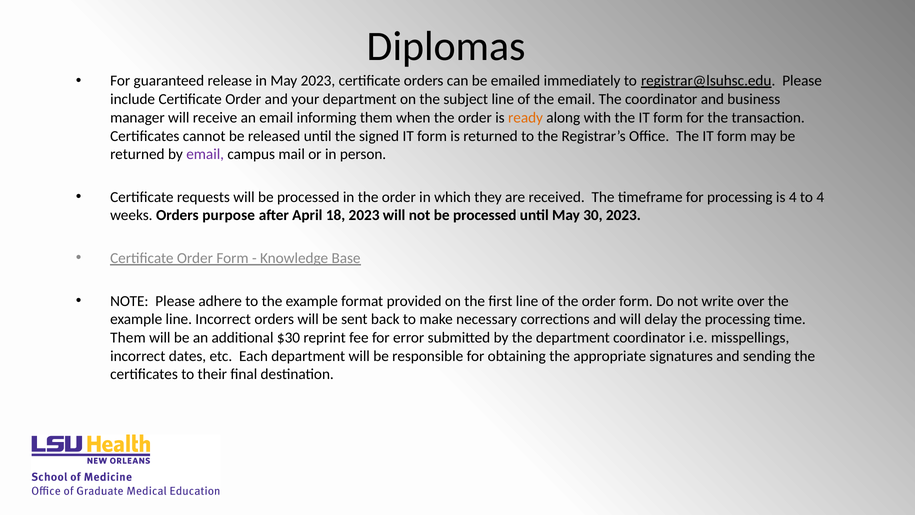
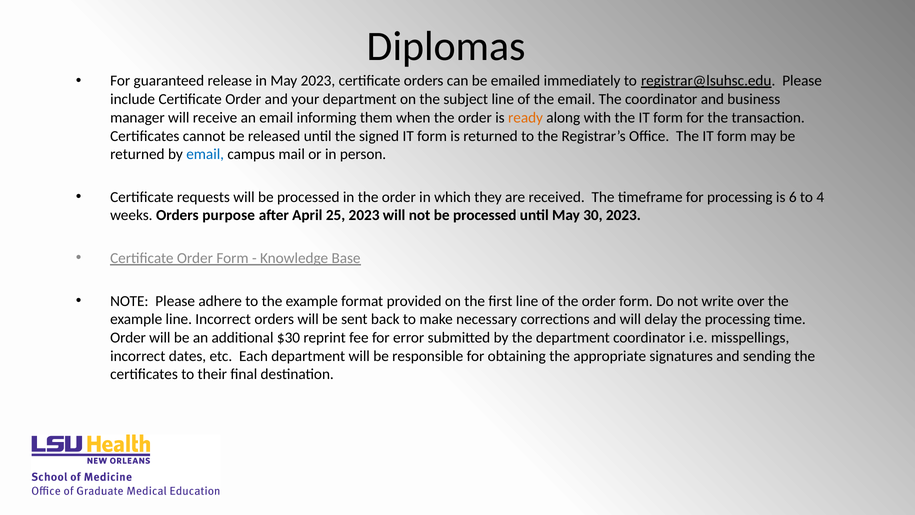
email colour: purple -> blue (205, 154)
is 4: 4 -> 6 (793, 197)
18: 18 -> 25 (336, 215)
Them: Them -> Order (128, 337)
